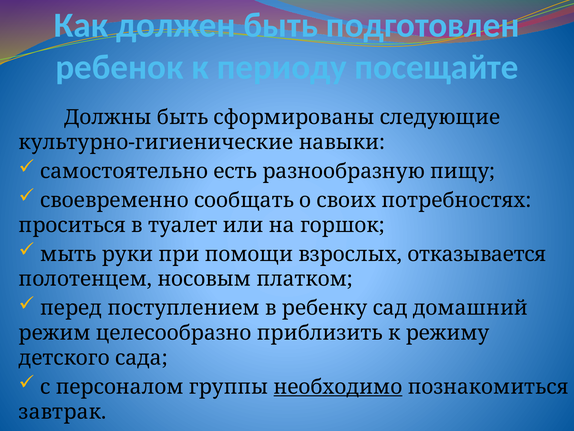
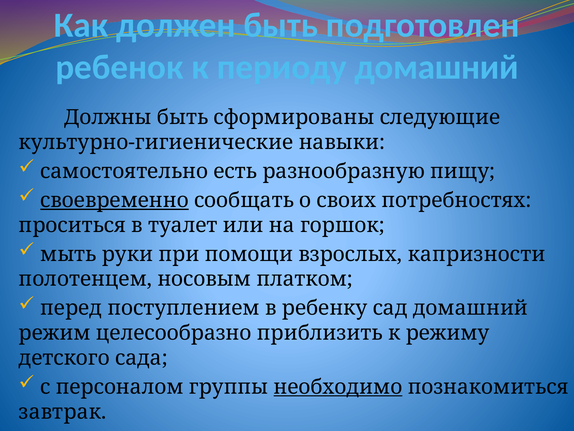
периоду посещайте: посещайте -> домашний (437, 67)
своевременно underline: none -> present (114, 200)
отказывается: отказывается -> капризности (477, 254)
